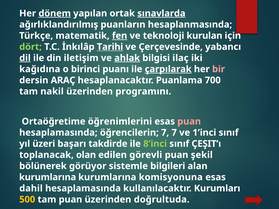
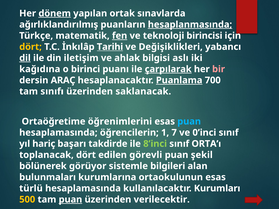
sınavlarda underline: present -> none (161, 13)
hesaplanmasında underline: none -> present (190, 25)
kurulan: kurulan -> birincisi (204, 36)
dört colour: light green -> yellow (31, 47)
Çerçevesinde: Çerçevesinde -> Değişiklikleri (171, 47)
ahlak underline: present -> none (127, 58)
ilaç: ilaç -> aslı (180, 58)
Puanlama underline: none -> present (179, 80)
nakil: nakil -> sınıfı (52, 92)
programını: programını -> saklanacak (143, 92)
puan colour: pink -> light blue (189, 122)
öğrencilerin 7: 7 -> 1 (165, 133)
1’inci: 1’inci -> 0’inci (204, 133)
üzeri: üzeri -> hariç (44, 144)
ÇEŞIT’ı: ÇEŞIT’ı -> ORTA’ı (206, 144)
toplanacak olan: olan -> dört (86, 155)
kurumlarına: kurumlarına -> bulunmaları (48, 177)
komisyonuna: komisyonuna -> ortaokulunun (171, 177)
dahil: dahil -> türlü (31, 189)
puan underline: none -> present (70, 200)
doğrultuda: doğrultuda -> verilecektir (162, 200)
